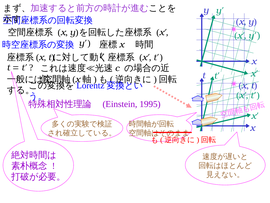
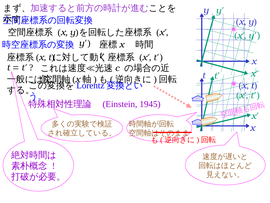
1995: 1995 -> 1945 (150, 104)
